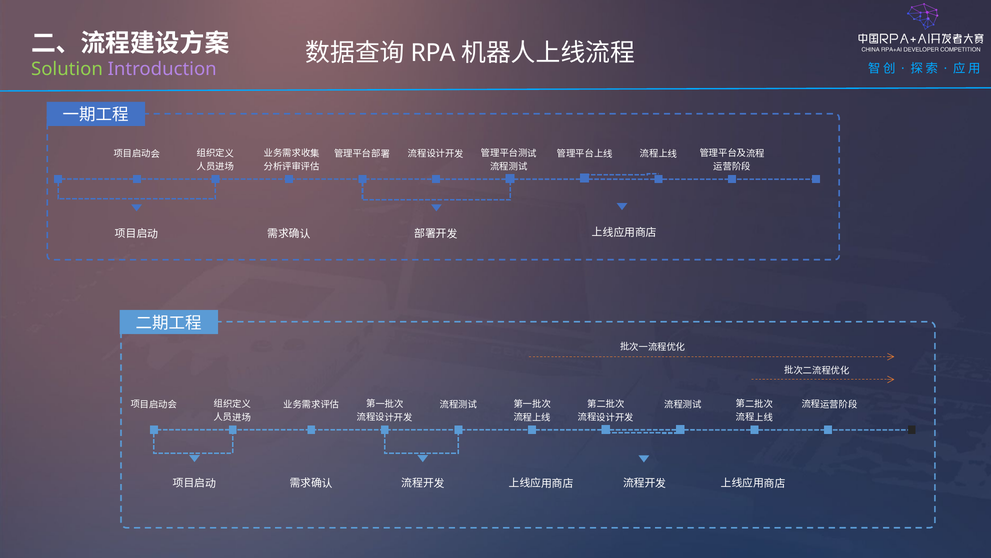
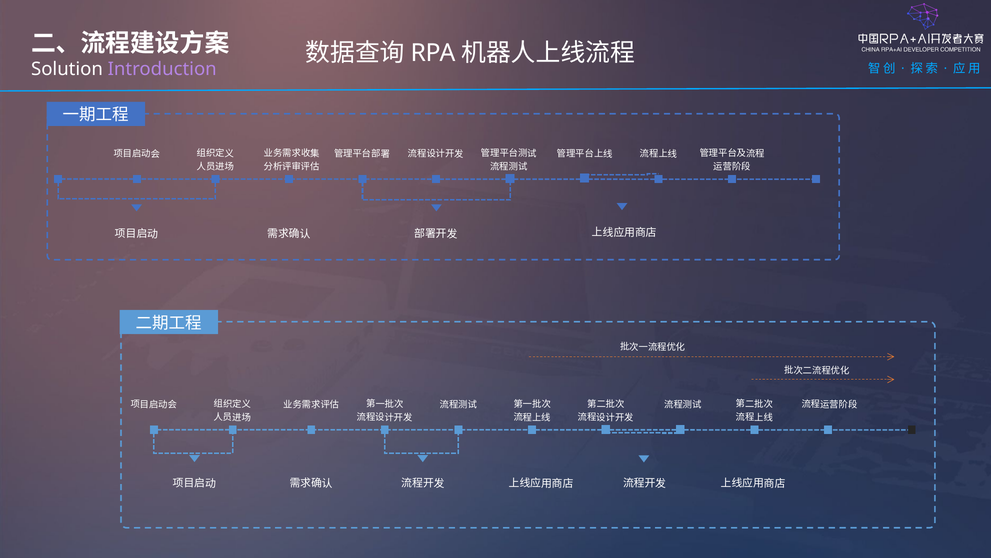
Solution colour: light green -> white (67, 69)
